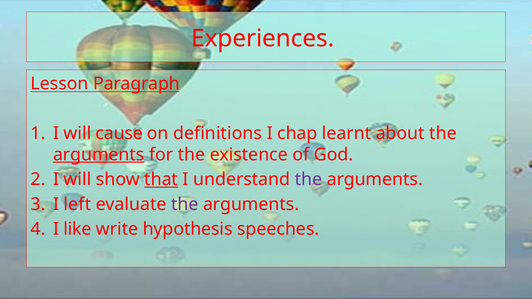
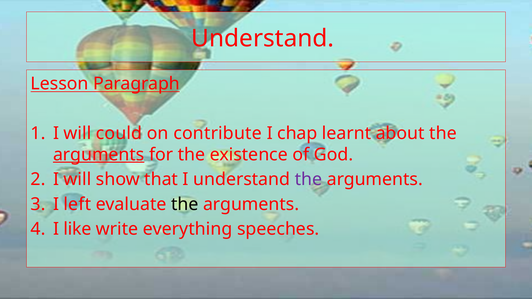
Experiences: Experiences -> Understand (263, 39)
cause: cause -> could (119, 133)
definitions: definitions -> contribute (218, 133)
that underline: present -> none (161, 180)
the colour: purple -> black (185, 204)
hypothesis: hypothesis -> everything (188, 229)
